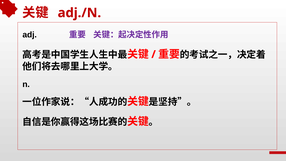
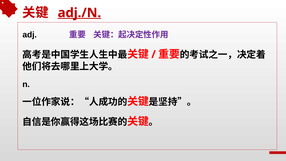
adj./N underline: none -> present (79, 13)
